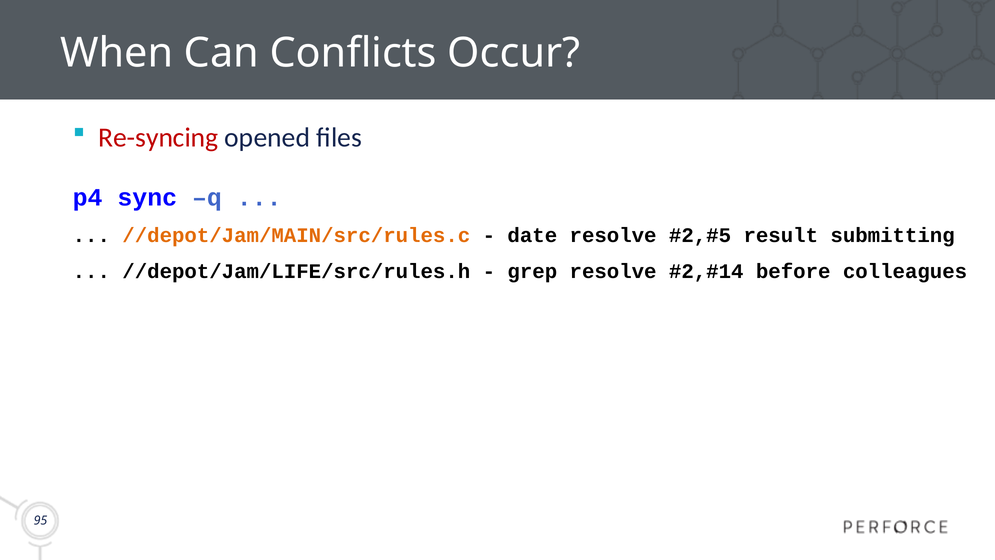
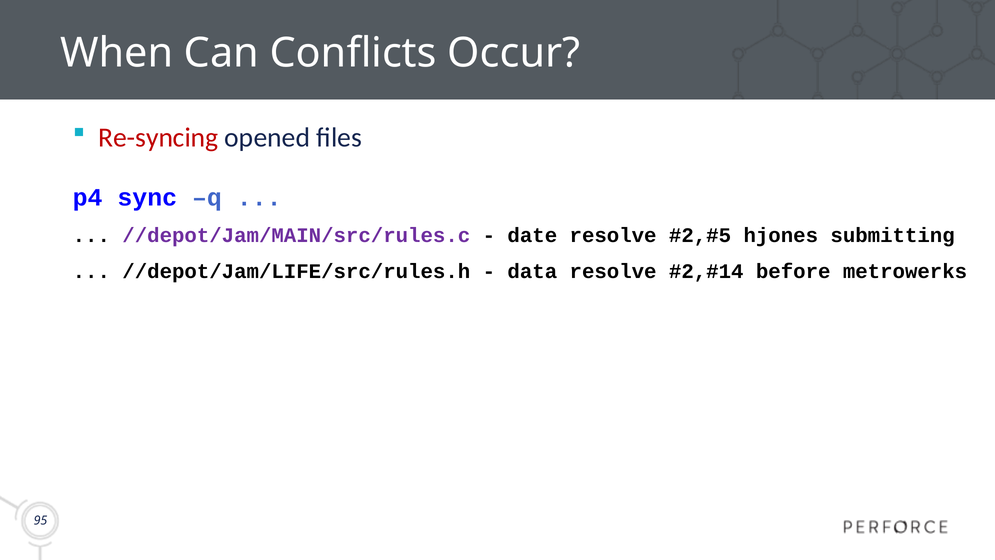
//depot/Jam/MAIN/src/rules.c colour: orange -> purple (296, 235)
result: result -> hjones (781, 235)
grep: grep -> data (532, 271)
colleagues: colleagues -> metrowerks (905, 271)
